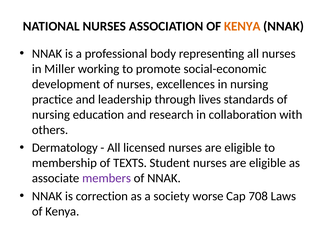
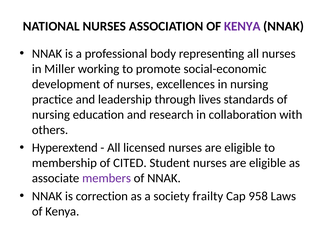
KENYA colour: orange -> purple (242, 26)
Dermatology: Dermatology -> Hyperextend (65, 148)
TEXTS: TEXTS -> CITED (130, 163)
worse: worse -> frailty (208, 196)
708: 708 -> 958 (258, 196)
